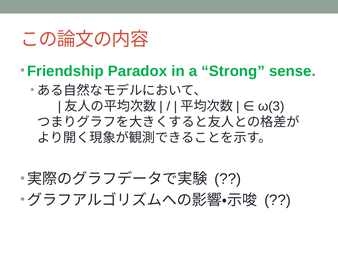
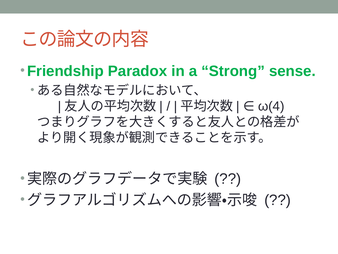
ω(3: ω(3 -> ω(4 (271, 106)
